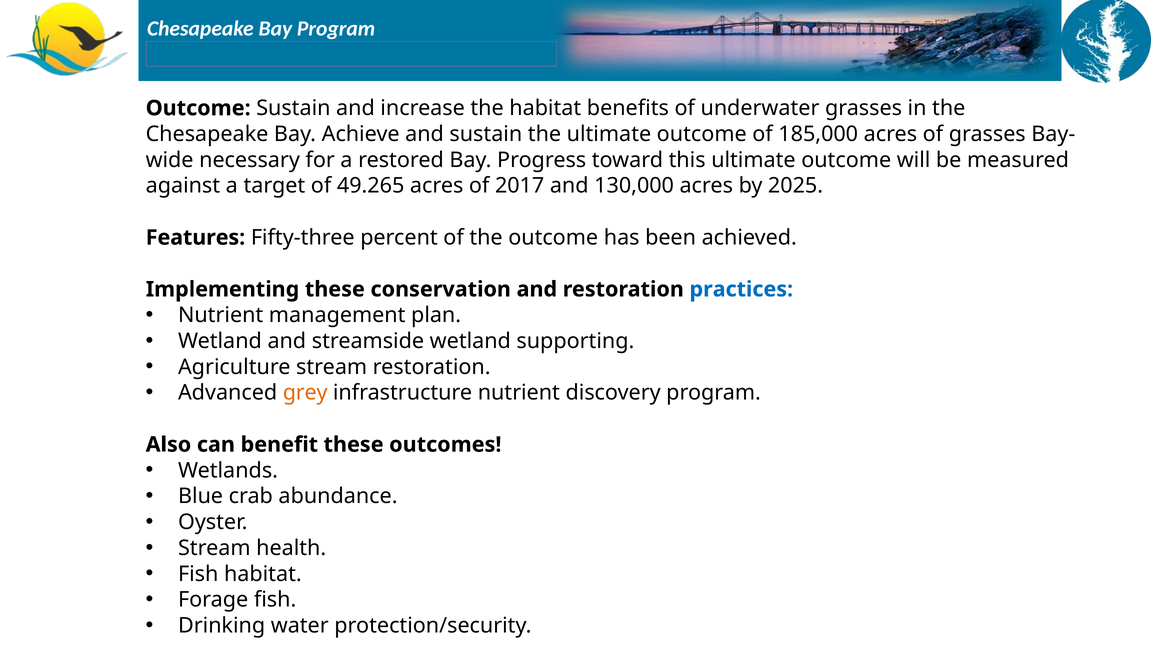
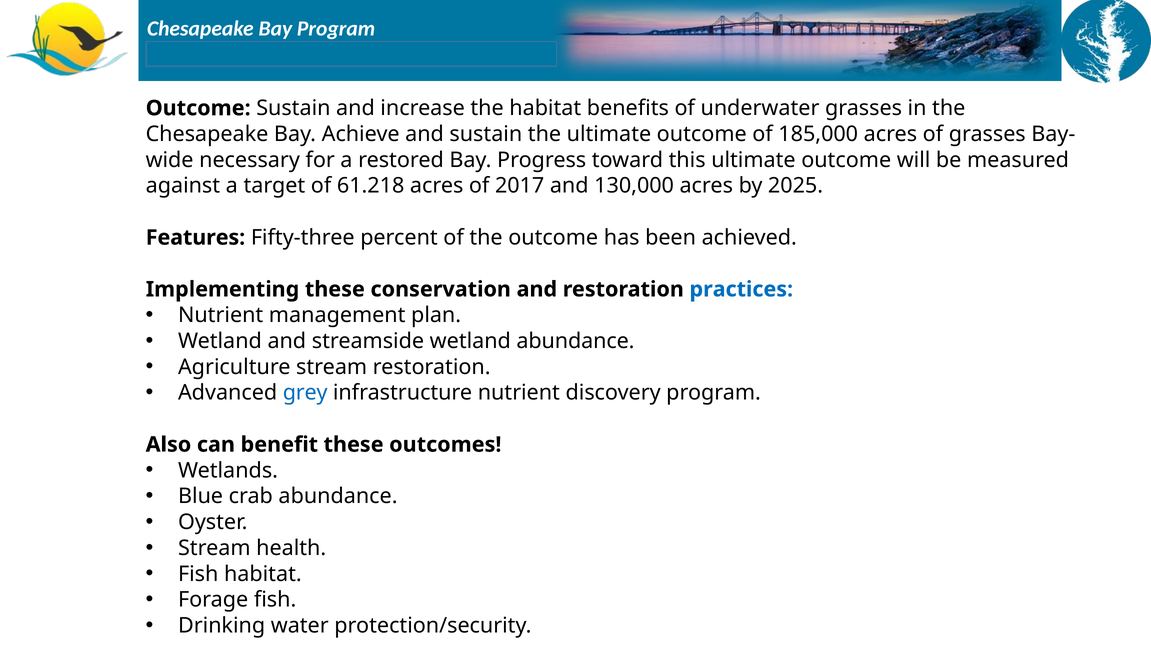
49.265: 49.265 -> 61.218 (371, 186)
wetland supporting: supporting -> abundance (575, 341)
grey colour: orange -> blue (305, 393)
